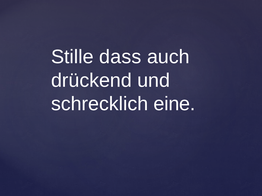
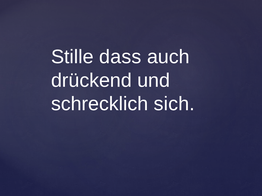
eine: eine -> sich (174, 104)
